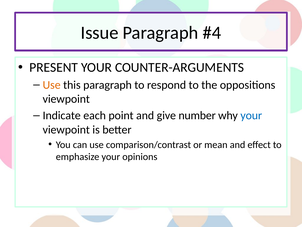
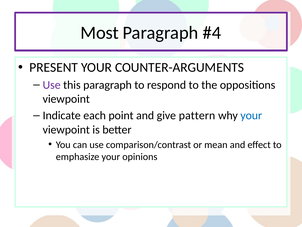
Issue: Issue -> Most (100, 33)
Use colour: orange -> purple (52, 85)
number: number -> pattern (197, 115)
